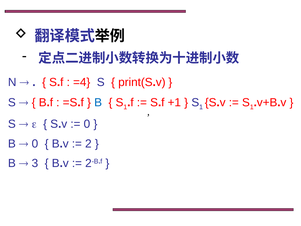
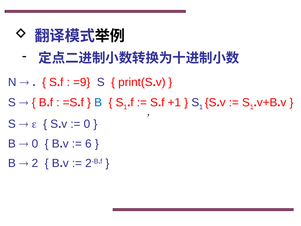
=4: =4 -> =9 (82, 82)
2: 2 -> 6 (88, 143)
3: 3 -> 2 (35, 163)
